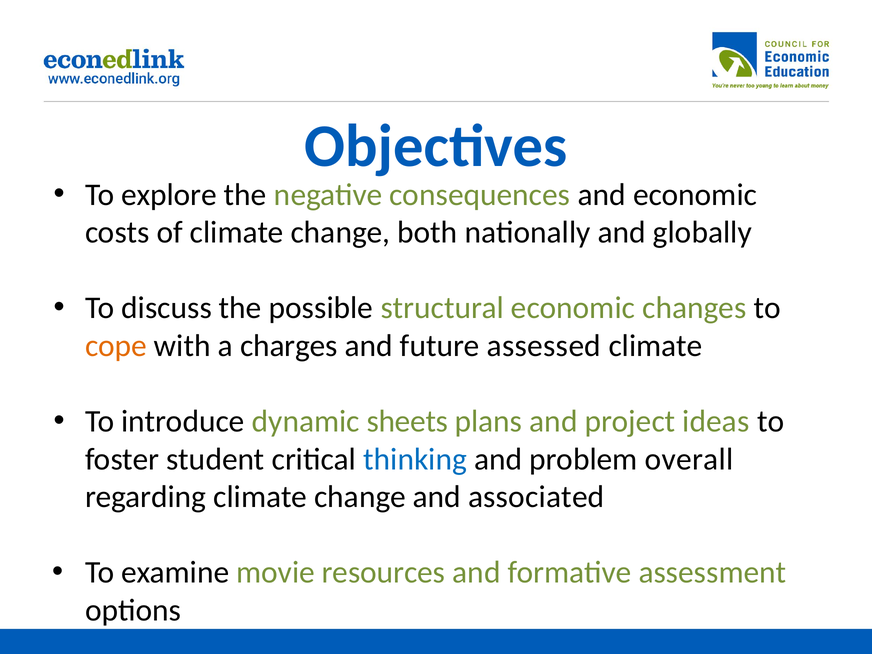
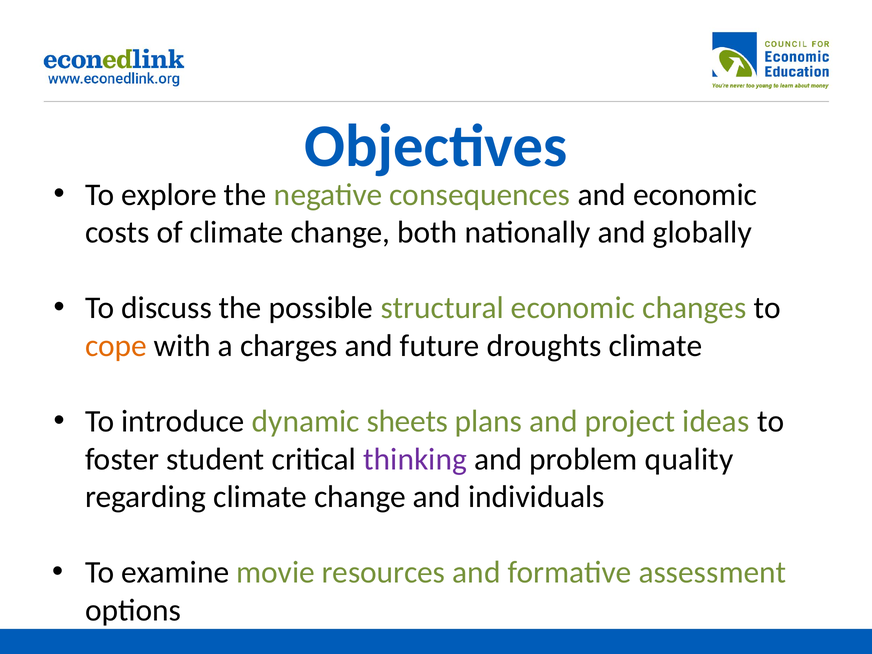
assessed: assessed -> droughts (544, 346)
thinking colour: blue -> purple (415, 459)
overall: overall -> quality (689, 459)
associated: associated -> individuals (536, 497)
